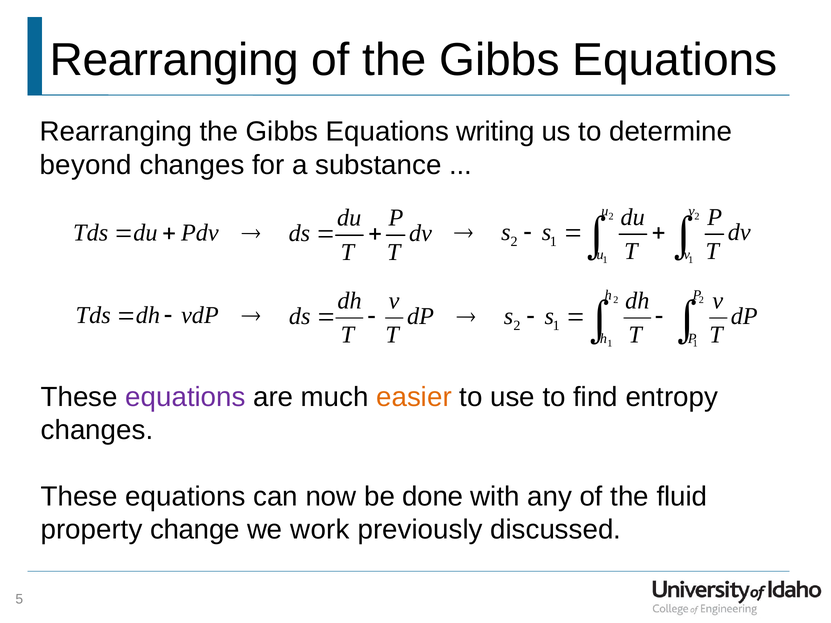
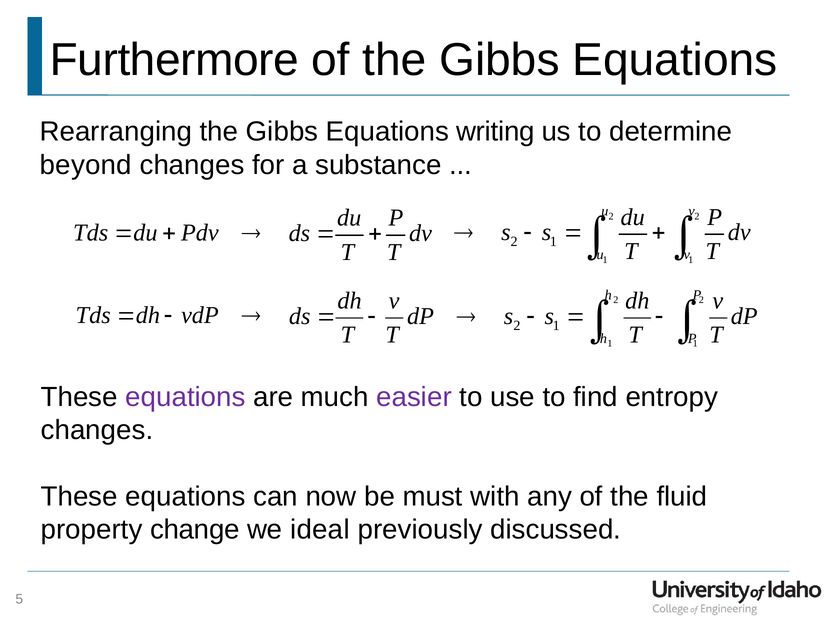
Rearranging: Rearranging -> Furthermore (174, 60)
easier colour: orange -> purple (414, 397)
done: done -> must (433, 497)
work: work -> ideal (320, 530)
